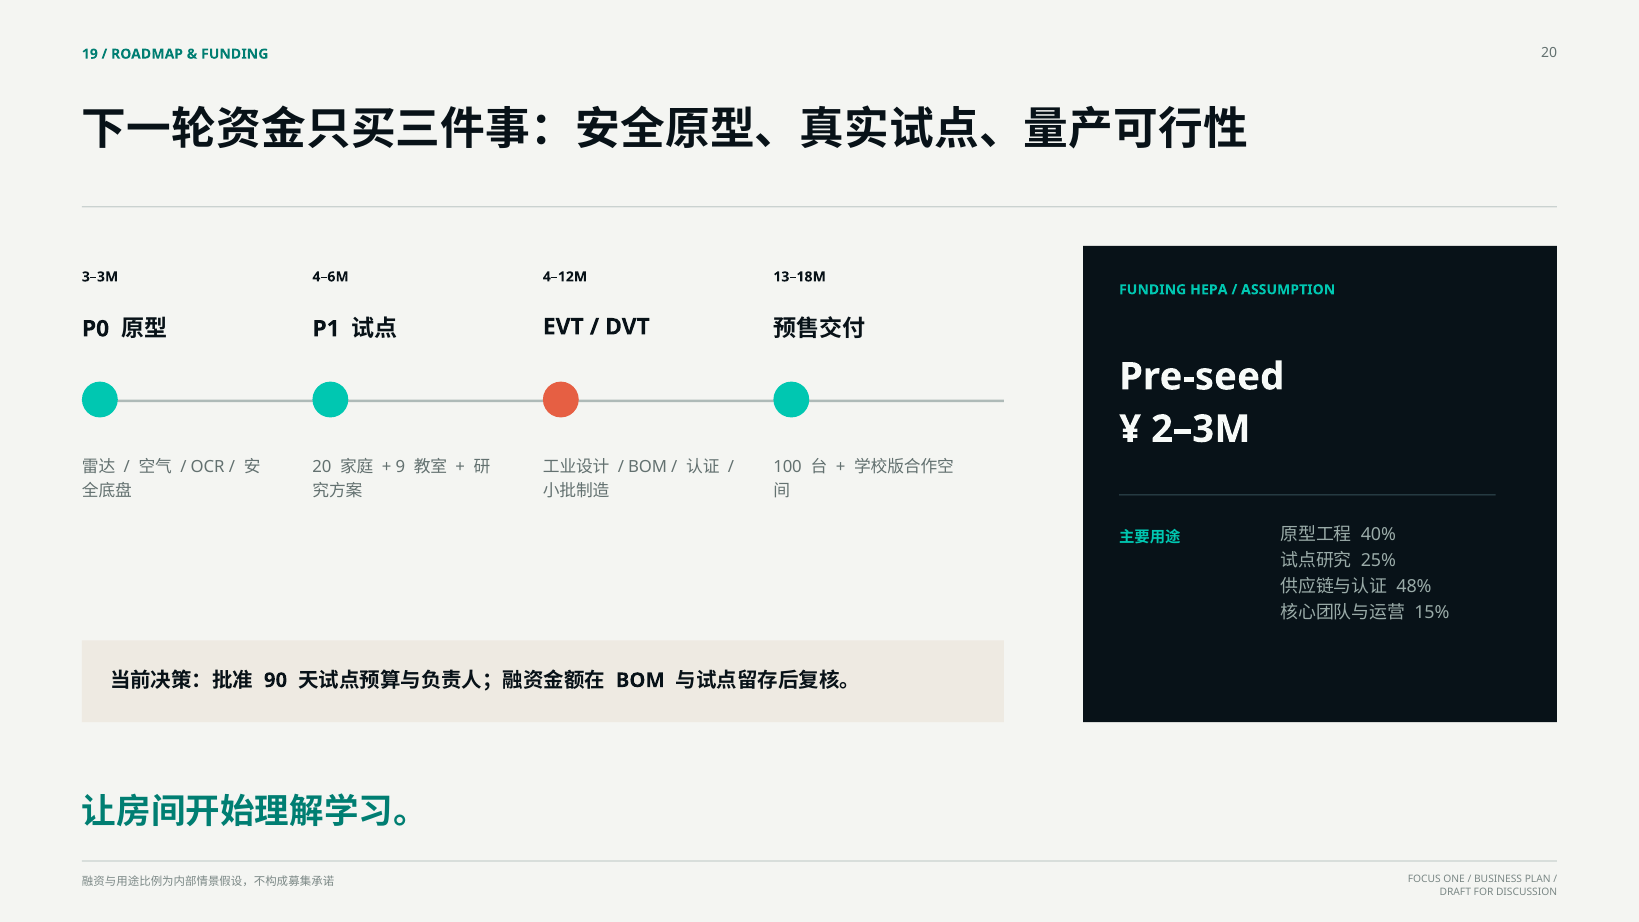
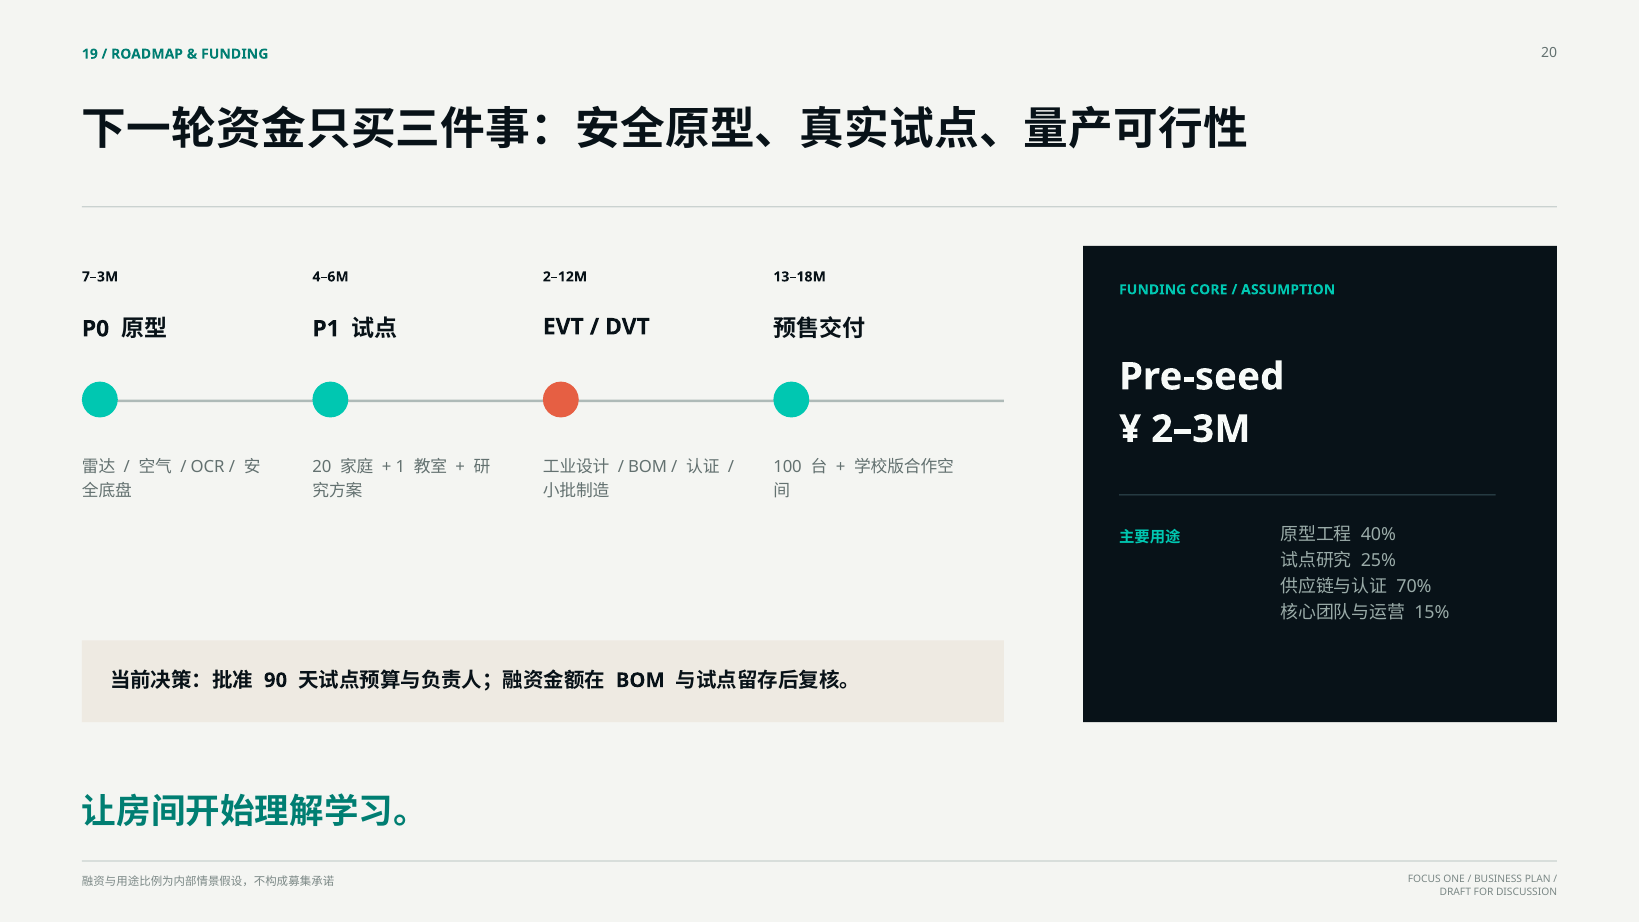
3–3M: 3–3M -> 7–3M (100, 277)
4–12M: 4–12M -> 2–12M (565, 277)
HEPA: HEPA -> CORE (1209, 290)
9: 9 -> 1 (400, 467)
48%: 48% -> 70% (1414, 586)
